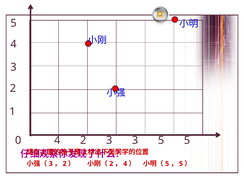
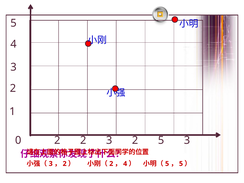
0 4: 4 -> 2 (57, 140)
3 3: 3 -> 2 (135, 140)
5 5: 5 -> 3 (187, 140)
